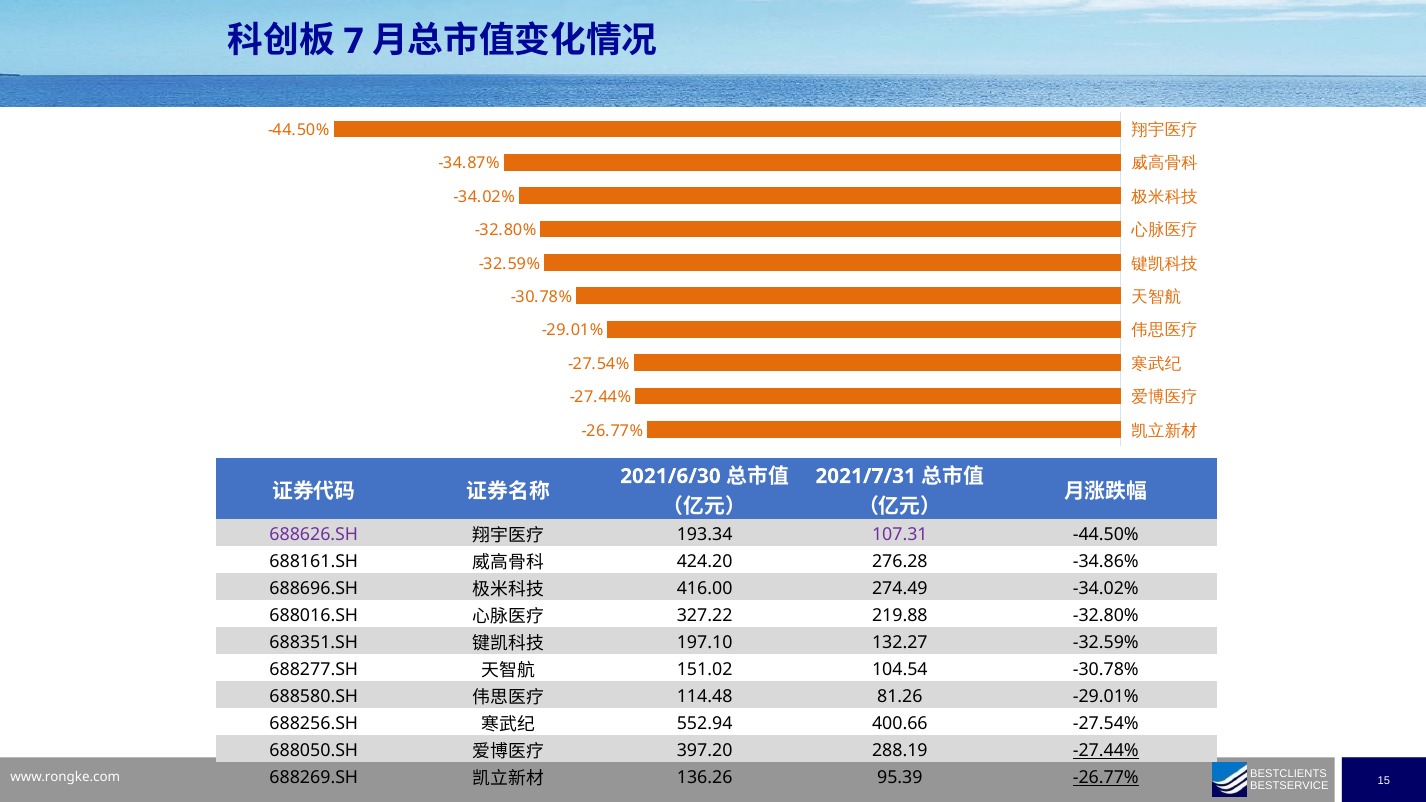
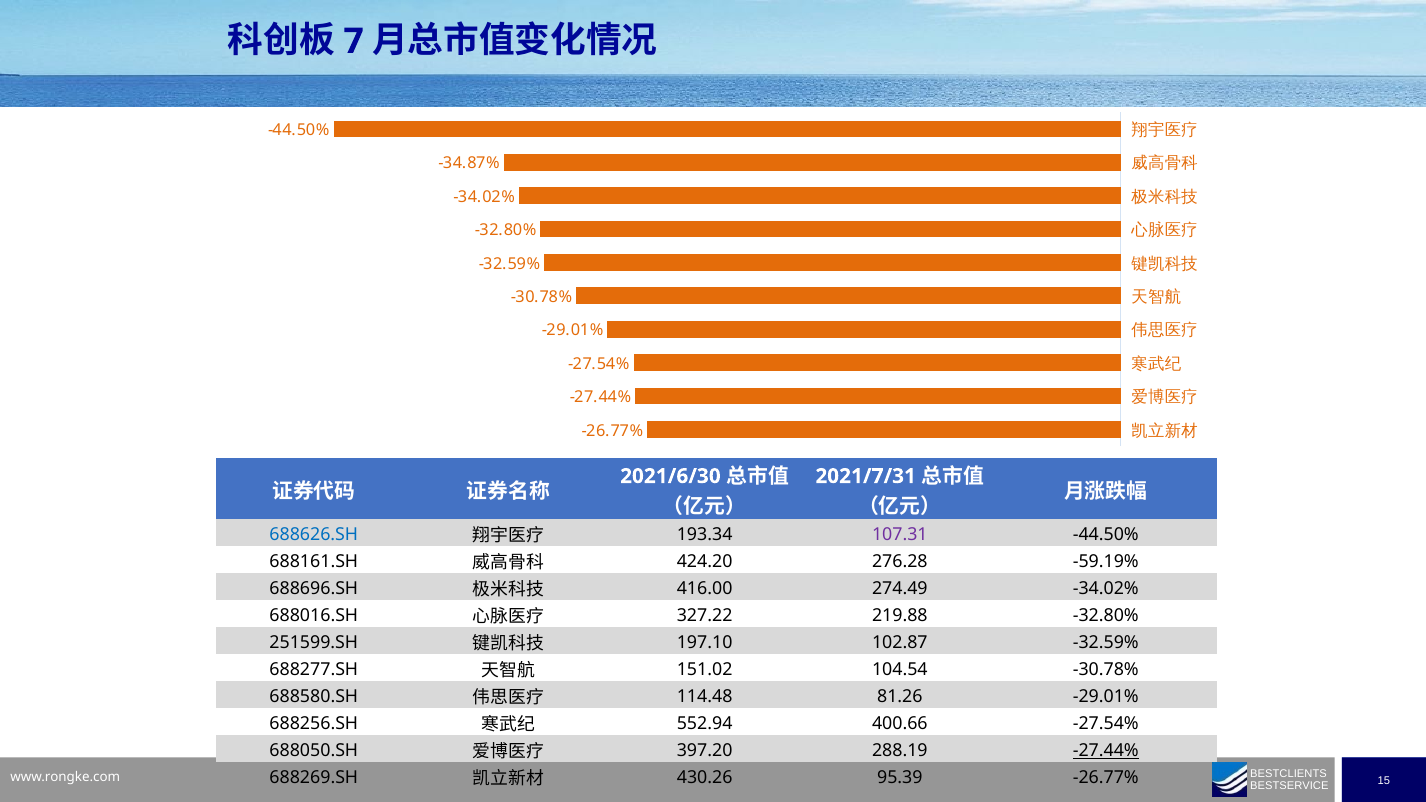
688626.SH colour: purple -> blue (314, 535)
-34.86%: -34.86% -> -59.19% (1106, 562)
688351.SH: 688351.SH -> 251599.SH (314, 643)
132.27: 132.27 -> 102.87 (900, 643)
136.26: 136.26 -> 430.26 (705, 778)
-26.77% underline: present -> none (1106, 778)
